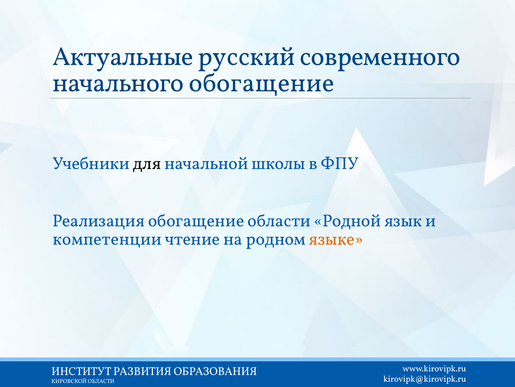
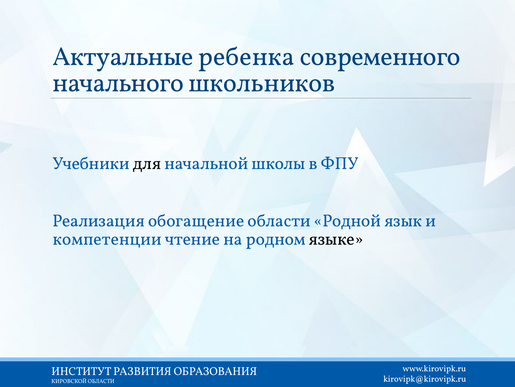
русский: русский -> ребенка (246, 57)
начального обогащение: обогащение -> школьников (262, 83)
языке colour: orange -> black (336, 239)
